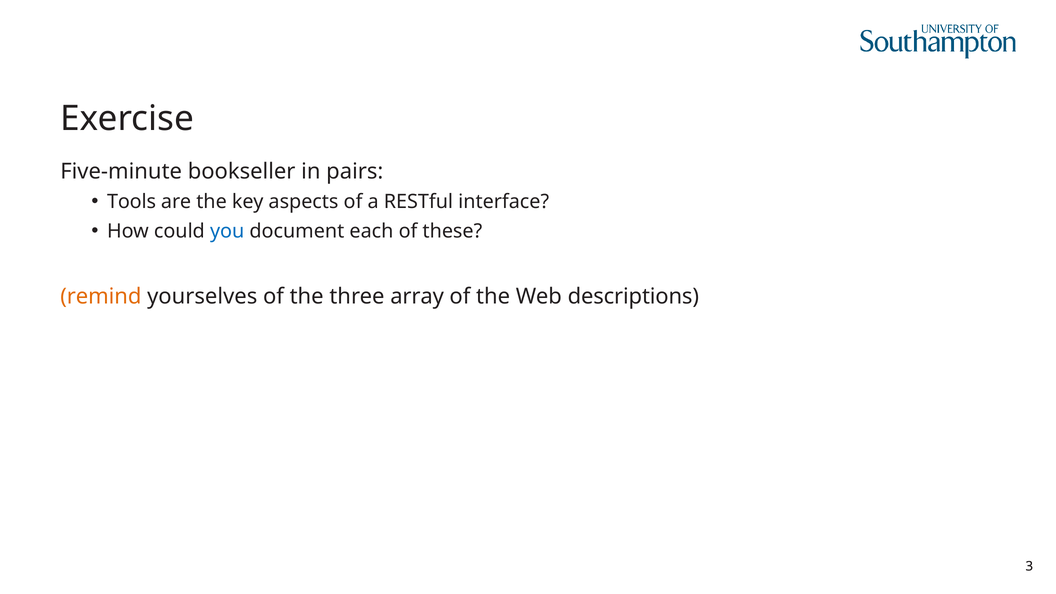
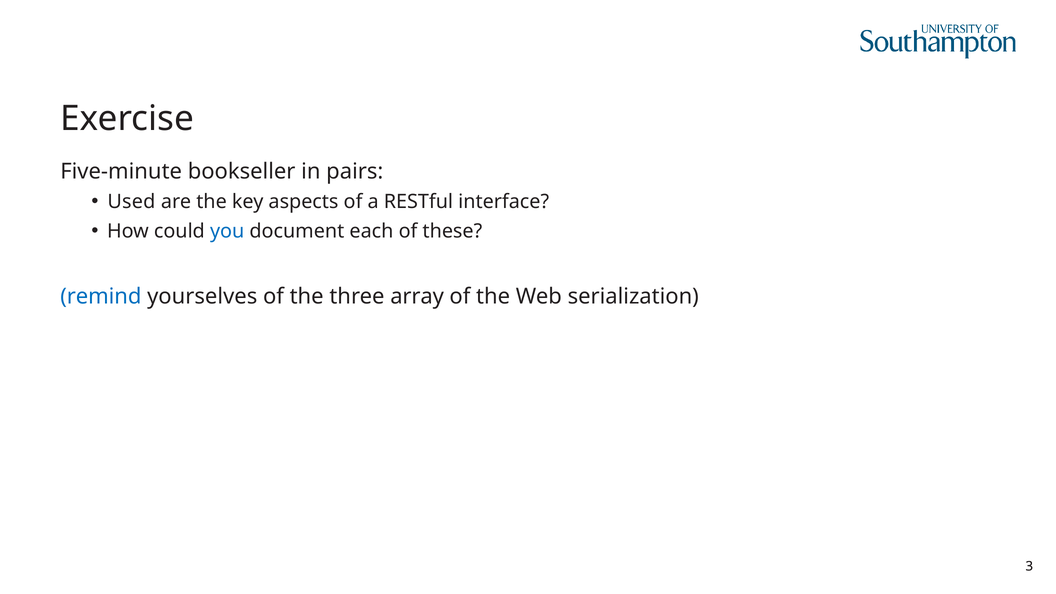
Tools: Tools -> Used (131, 202)
remind colour: orange -> blue (101, 297)
descriptions: descriptions -> serialization (633, 297)
